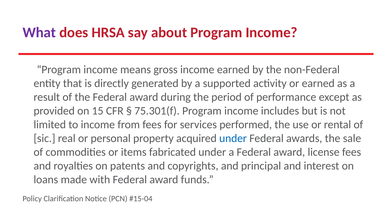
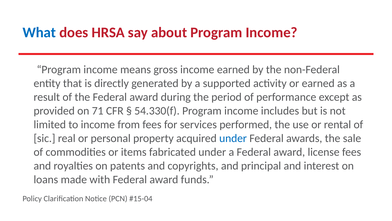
What colour: purple -> blue (39, 32)
15: 15 -> 71 (98, 111)
75.301(f: 75.301(f -> 54.330(f (157, 111)
